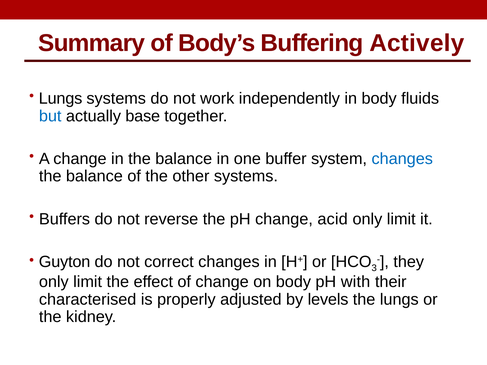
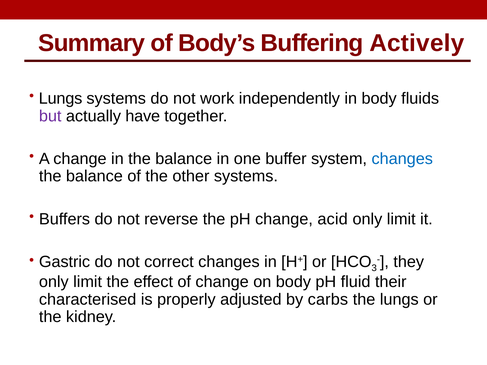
but colour: blue -> purple (50, 116)
base: base -> have (143, 116)
Guyton: Guyton -> Gastric (65, 262)
with: with -> fluid (356, 282)
levels: levels -> carbs (328, 300)
